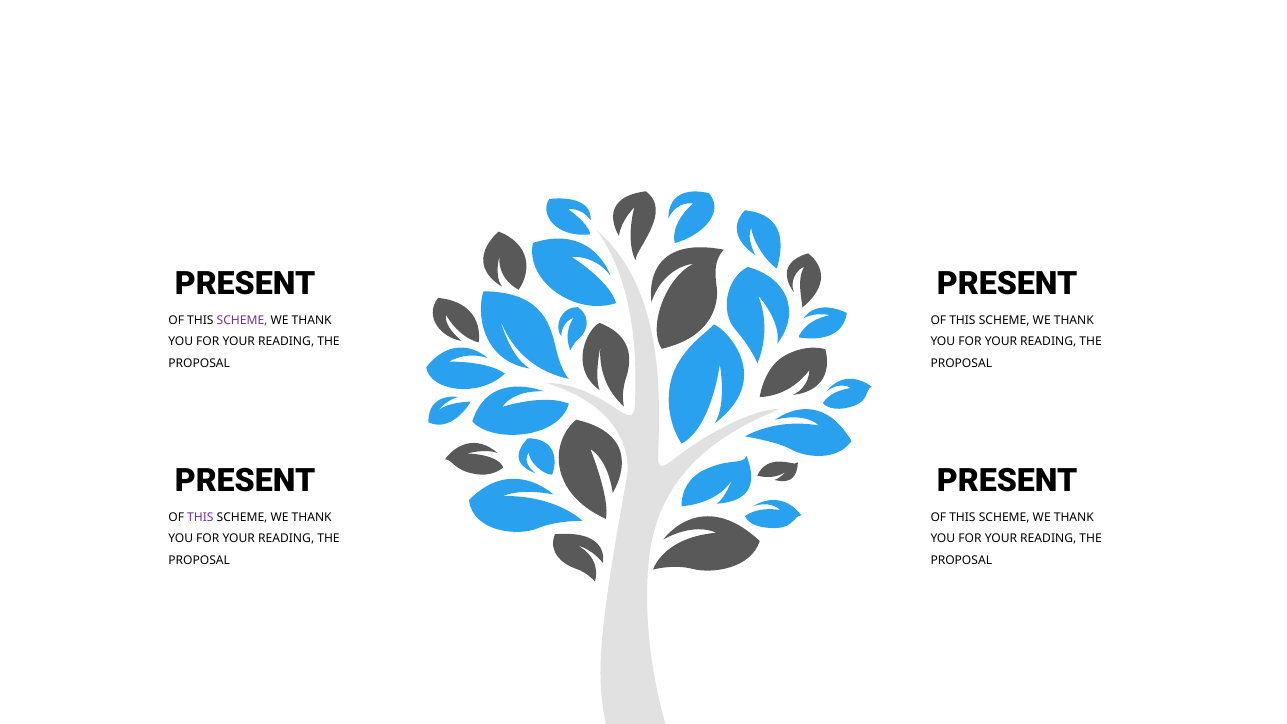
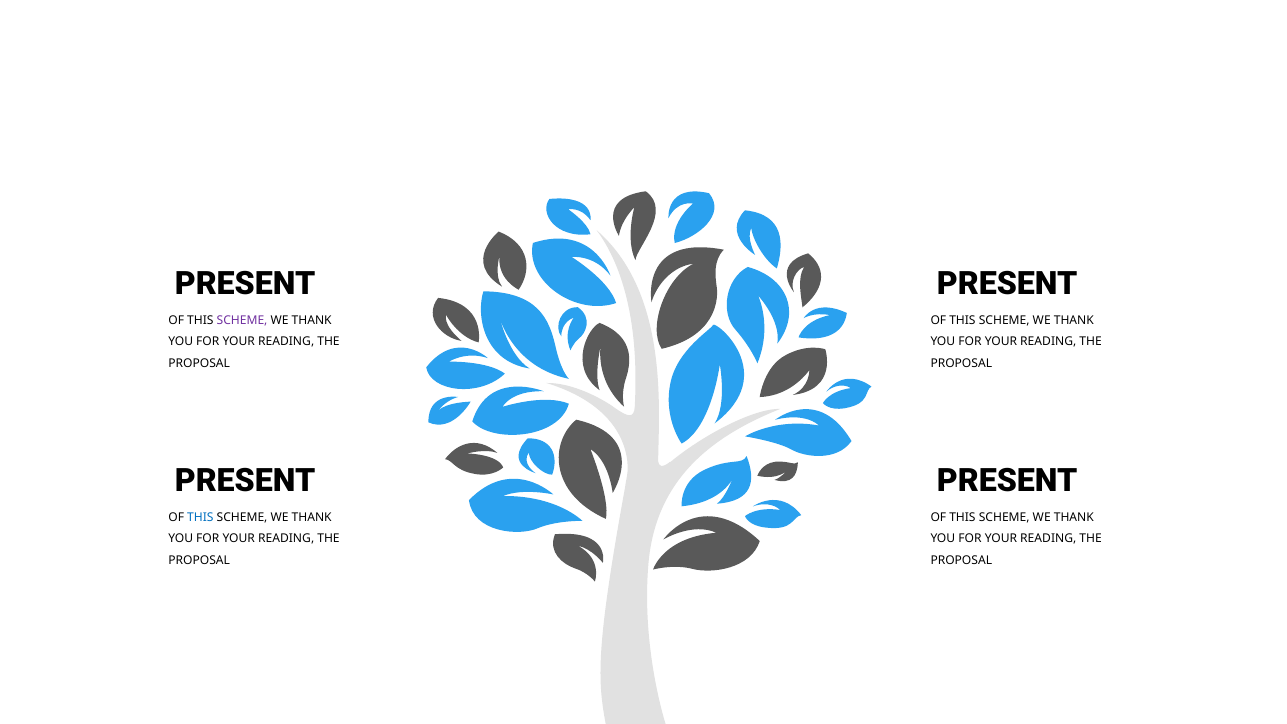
THIS colour: purple -> blue (200, 517)
